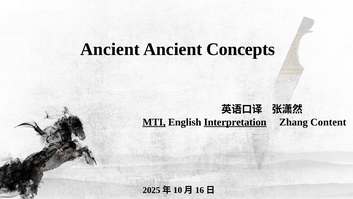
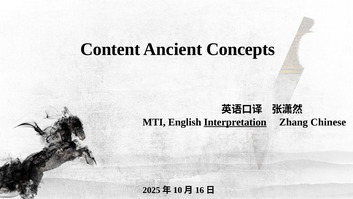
Ancient: Ancient -> Content (110, 49)
MTI underline: present -> none (154, 122)
Content: Content -> Chinese (328, 122)
